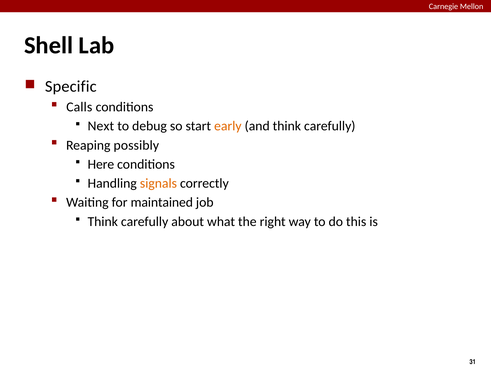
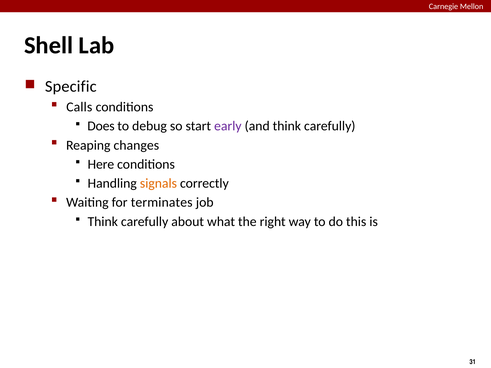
Next: Next -> Does (101, 126)
early colour: orange -> purple (228, 126)
possibly: possibly -> changes (136, 145)
maintained: maintained -> terminates (162, 203)
